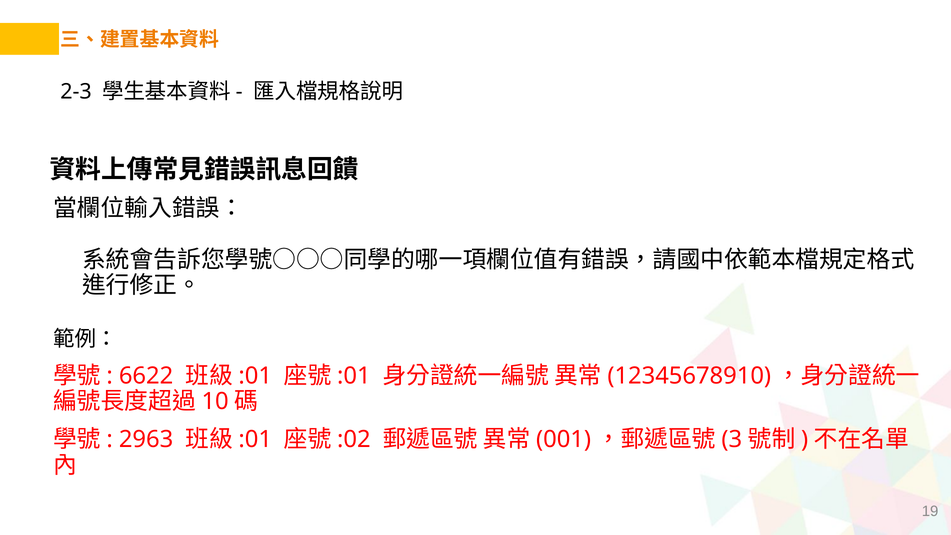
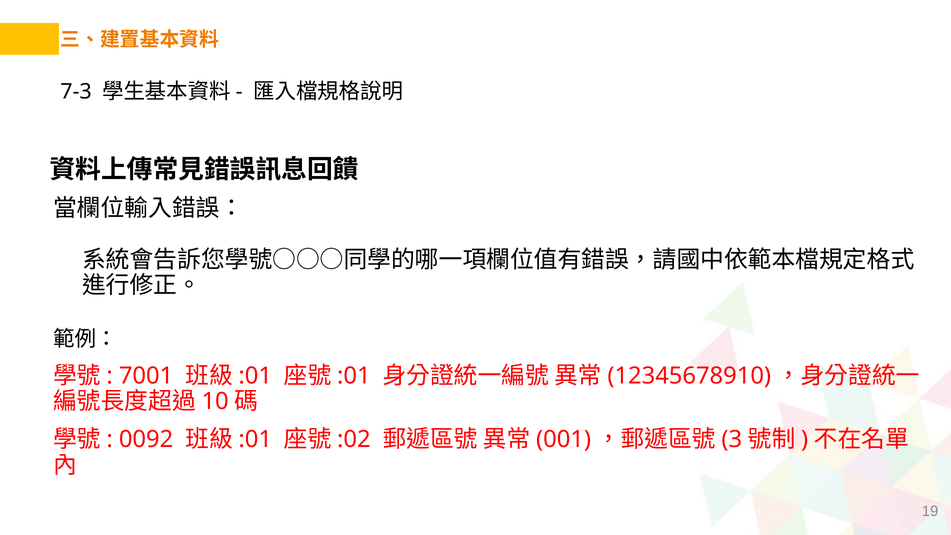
2-3: 2-3 -> 7-3 (76, 92)
6622: 6622 -> 7001 (146, 376)
2963: 2963 -> 0092 (146, 440)
